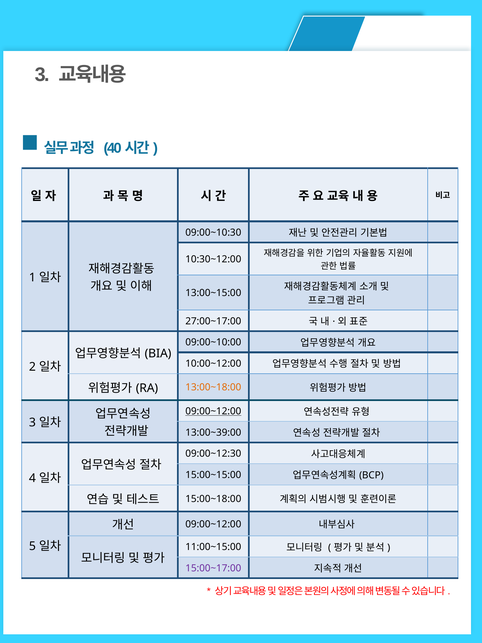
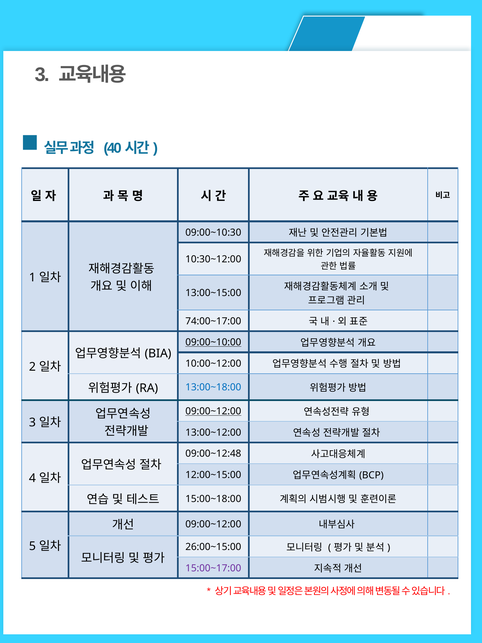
27:00~17:00: 27:00~17:00 -> 74:00~17:00 (213, 321)
09:00~10:00 underline: none -> present (213, 342)
13:00~18:00 colour: orange -> blue (213, 387)
13:00~39:00: 13:00~39:00 -> 13:00~12:00 (213, 432)
09:00~12:30: 09:00~12:30 -> 09:00~12:48 (213, 453)
15:00~15:00: 15:00~15:00 -> 12:00~15:00 (213, 475)
11:00~15:00: 11:00~15:00 -> 26:00~15:00 (213, 547)
